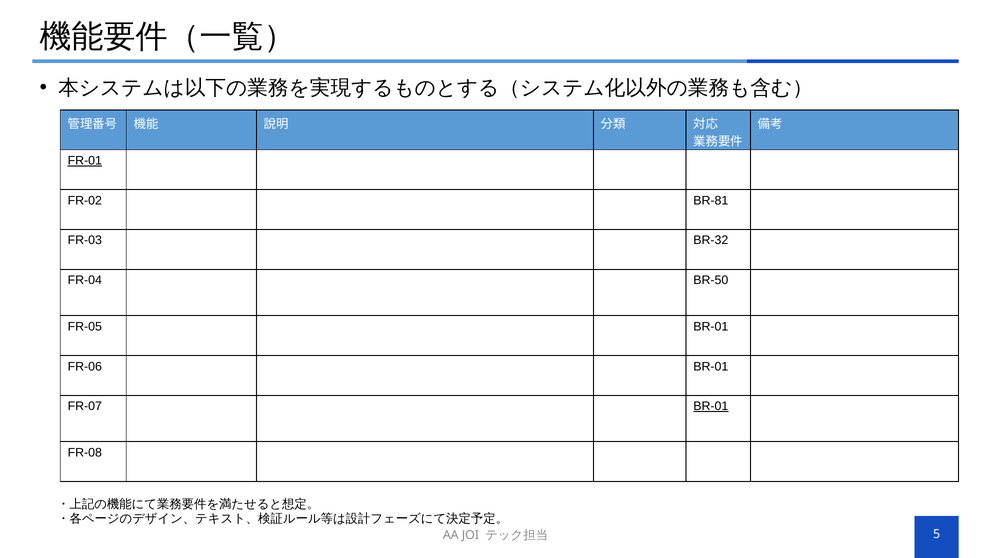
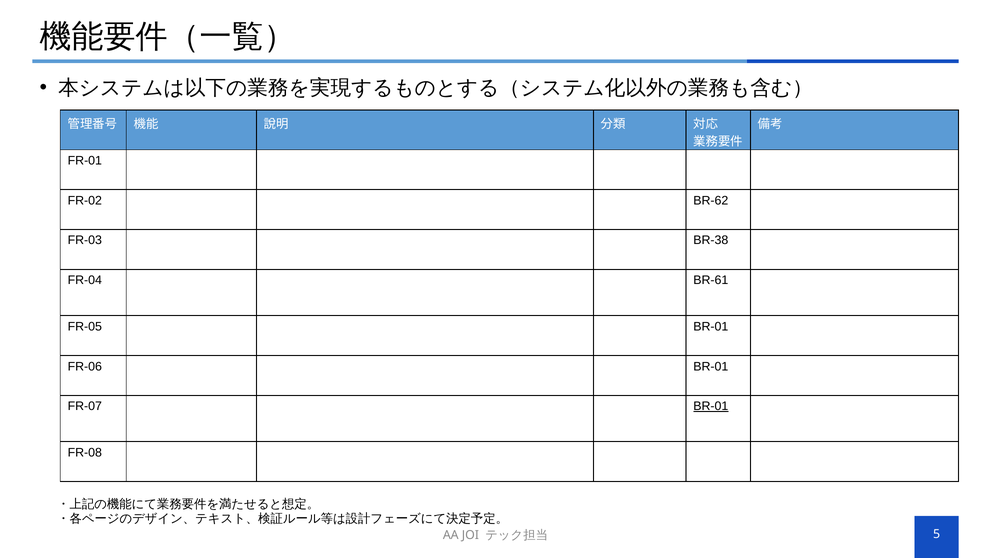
FR-01 underline: present -> none (85, 161)
BR-81: BR-81 -> BR-62 (711, 200)
BR-32: BR-32 -> BR-38 (711, 240)
BR-50: BR-50 -> BR-61 (711, 280)
